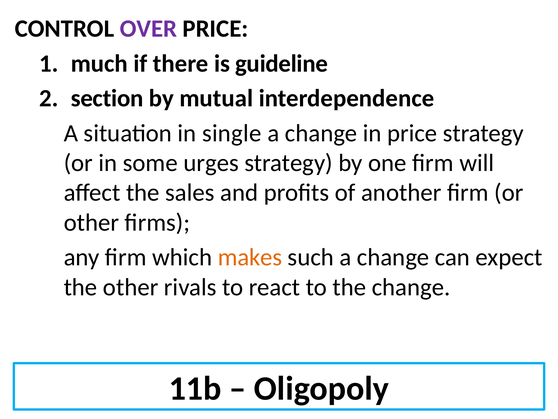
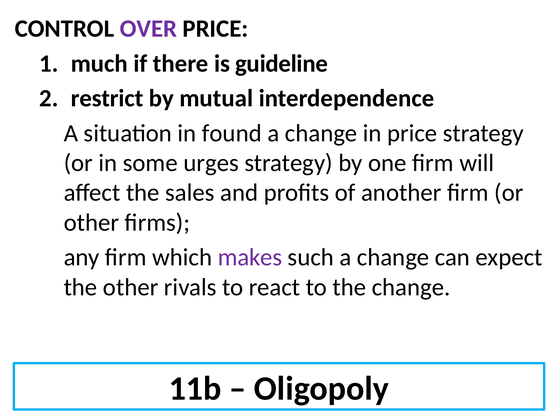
section: section -> restrict (107, 98)
single: single -> found (232, 133)
makes colour: orange -> purple (250, 257)
